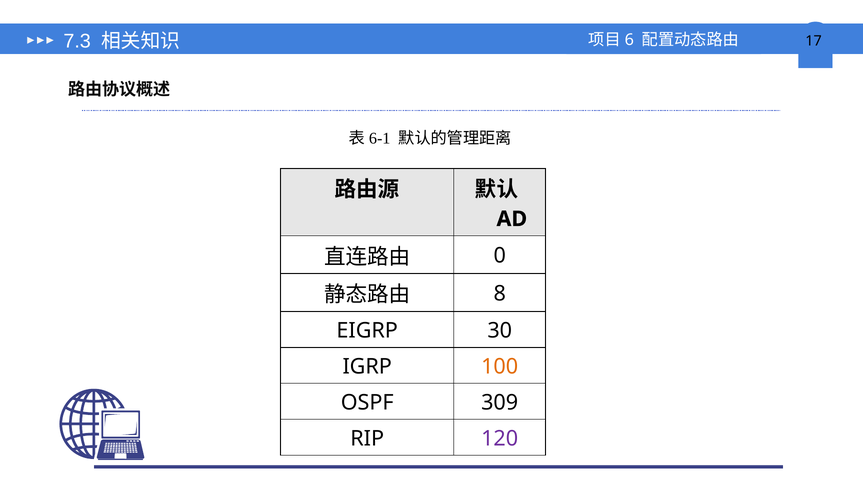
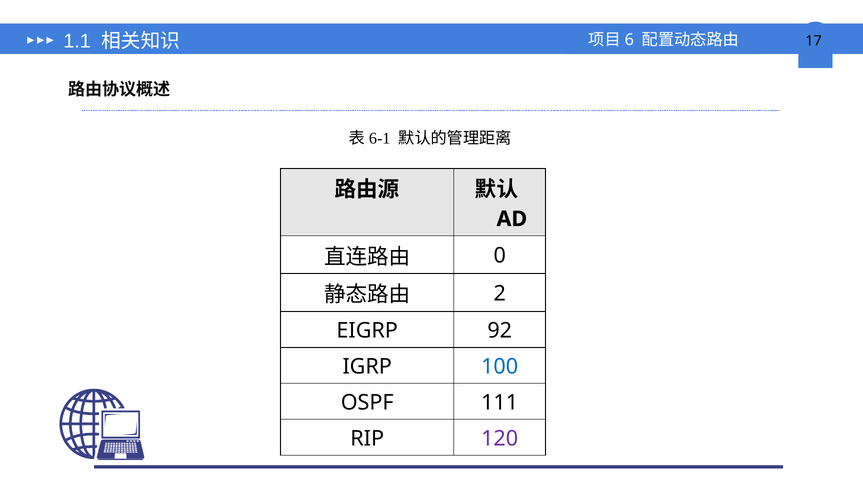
7.3: 7.3 -> 1.1 (77, 41)
8: 8 -> 2 (500, 293)
30: 30 -> 92 (500, 330)
100 colour: orange -> blue (500, 366)
309: 309 -> 111 (500, 402)
